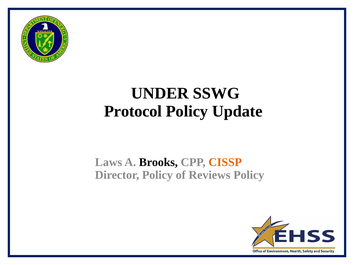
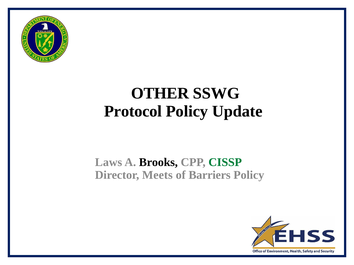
UNDER: UNDER -> OTHER (160, 93)
CISSP colour: orange -> green (225, 163)
Director Policy: Policy -> Meets (157, 175)
Reviews: Reviews -> Barriers (210, 175)
